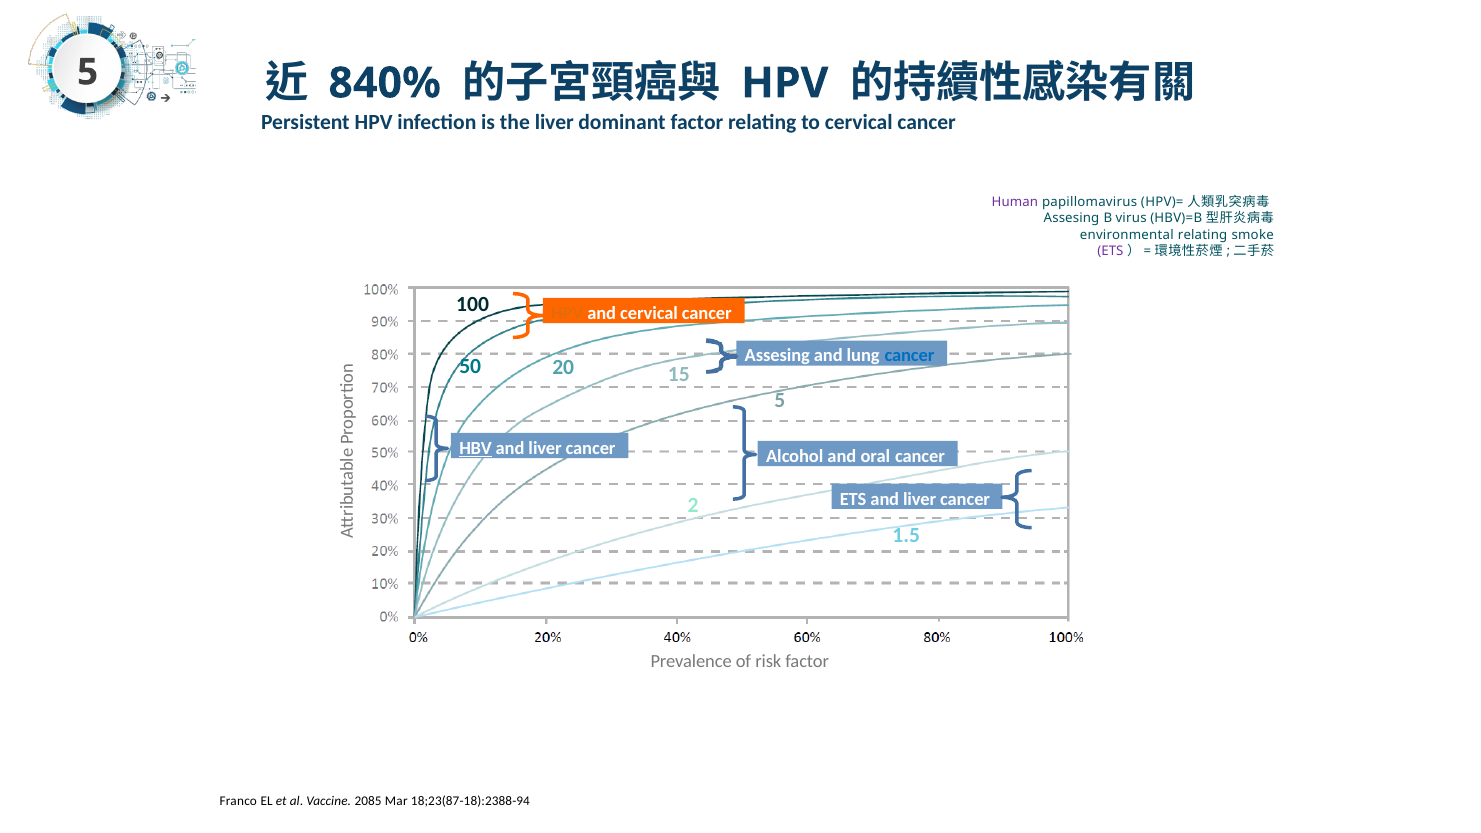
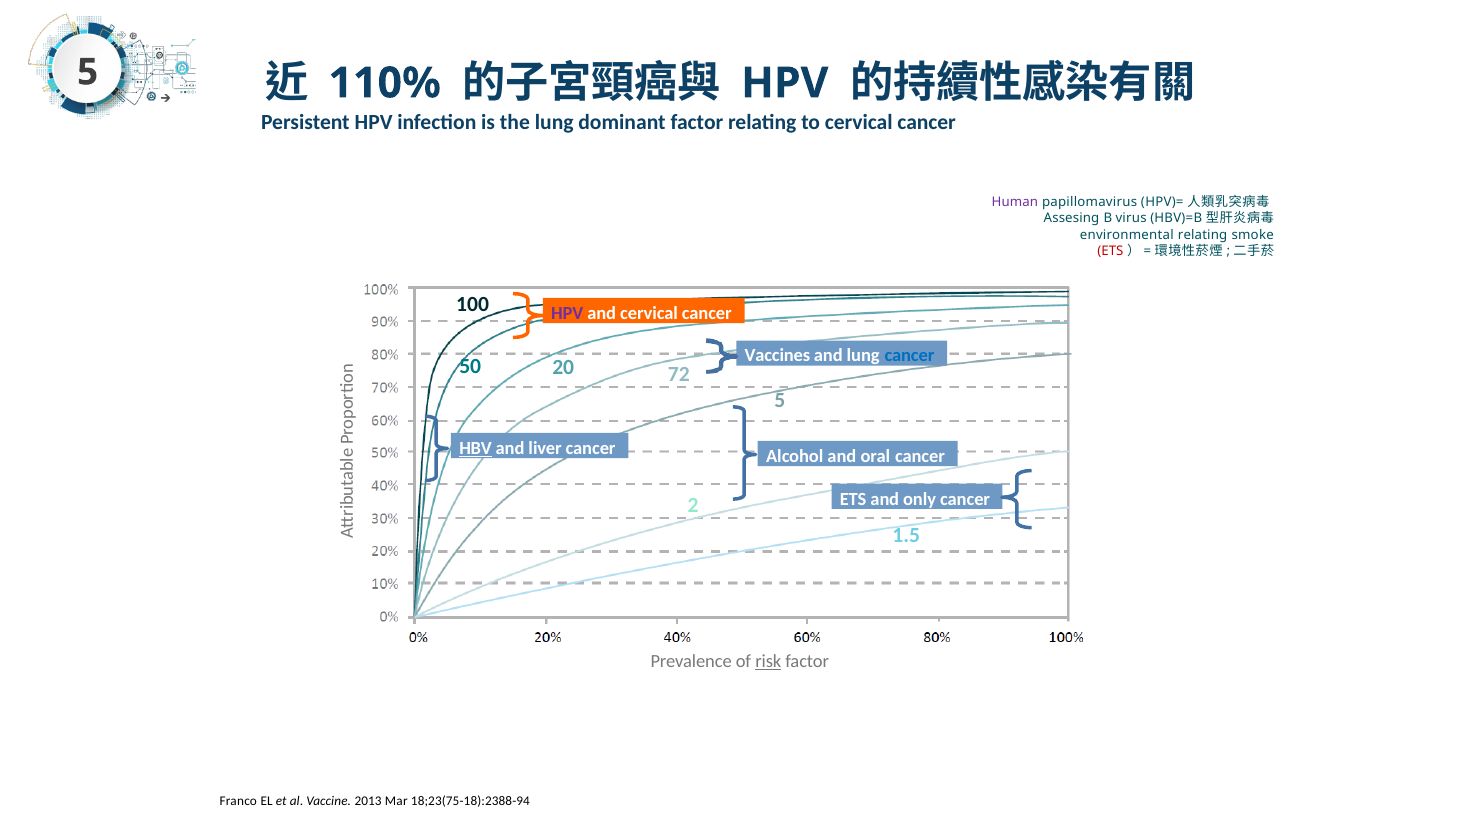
840%: 840% -> 110% (385, 83)
the liver: liver -> lung (554, 122)
ETS colour: purple -> red (1110, 251)
HPV colour: orange -> purple (567, 313)
Assesing: Assesing -> Vaccines (777, 356)
15: 15 -> 72 (679, 374)
ETS and liver: liver -> only (920, 499)
risk underline: none -> present (768, 661)
2085: 2085 -> 2013 (368, 801)
18;23(87-18):2388-94: 18;23(87-18):2388-94 -> 18;23(75-18):2388-94 (470, 801)
